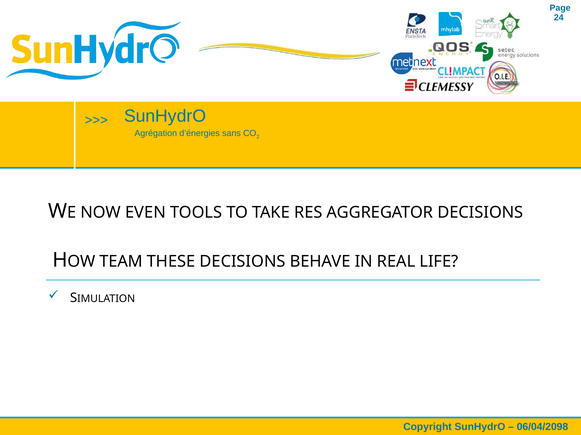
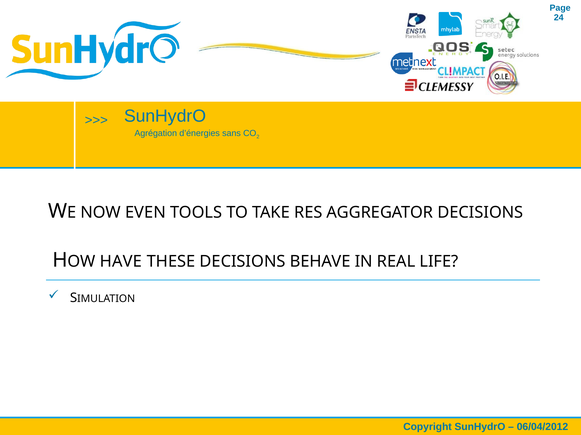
TEAM: TEAM -> HAVE (121, 262)
06/04/2098: 06/04/2098 -> 06/04/2012 (542, 428)
